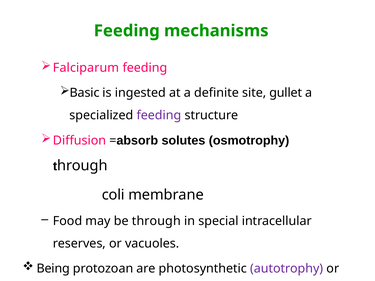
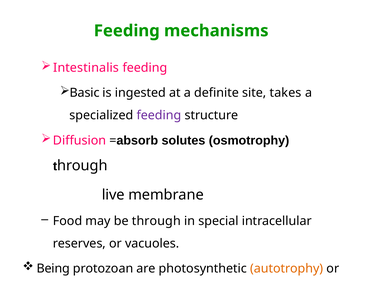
Falciparum: Falciparum -> Intestinalis (86, 68)
gullet: gullet -> takes (286, 93)
coli: coli -> live (113, 195)
autotrophy colour: purple -> orange (287, 269)
